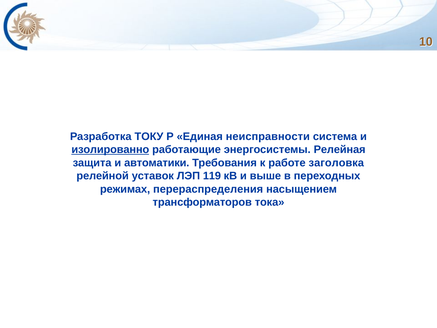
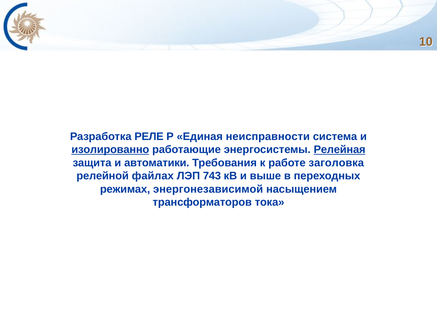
ТОКУ: ТОКУ -> РЕЛЕ (149, 136)
Релейная underline: none -> present (340, 150)
уставок: уставок -> файлах (153, 176)
119: 119 -> 743 (212, 176)
перераспределения: перераспределения -> энергонезависимой (208, 189)
